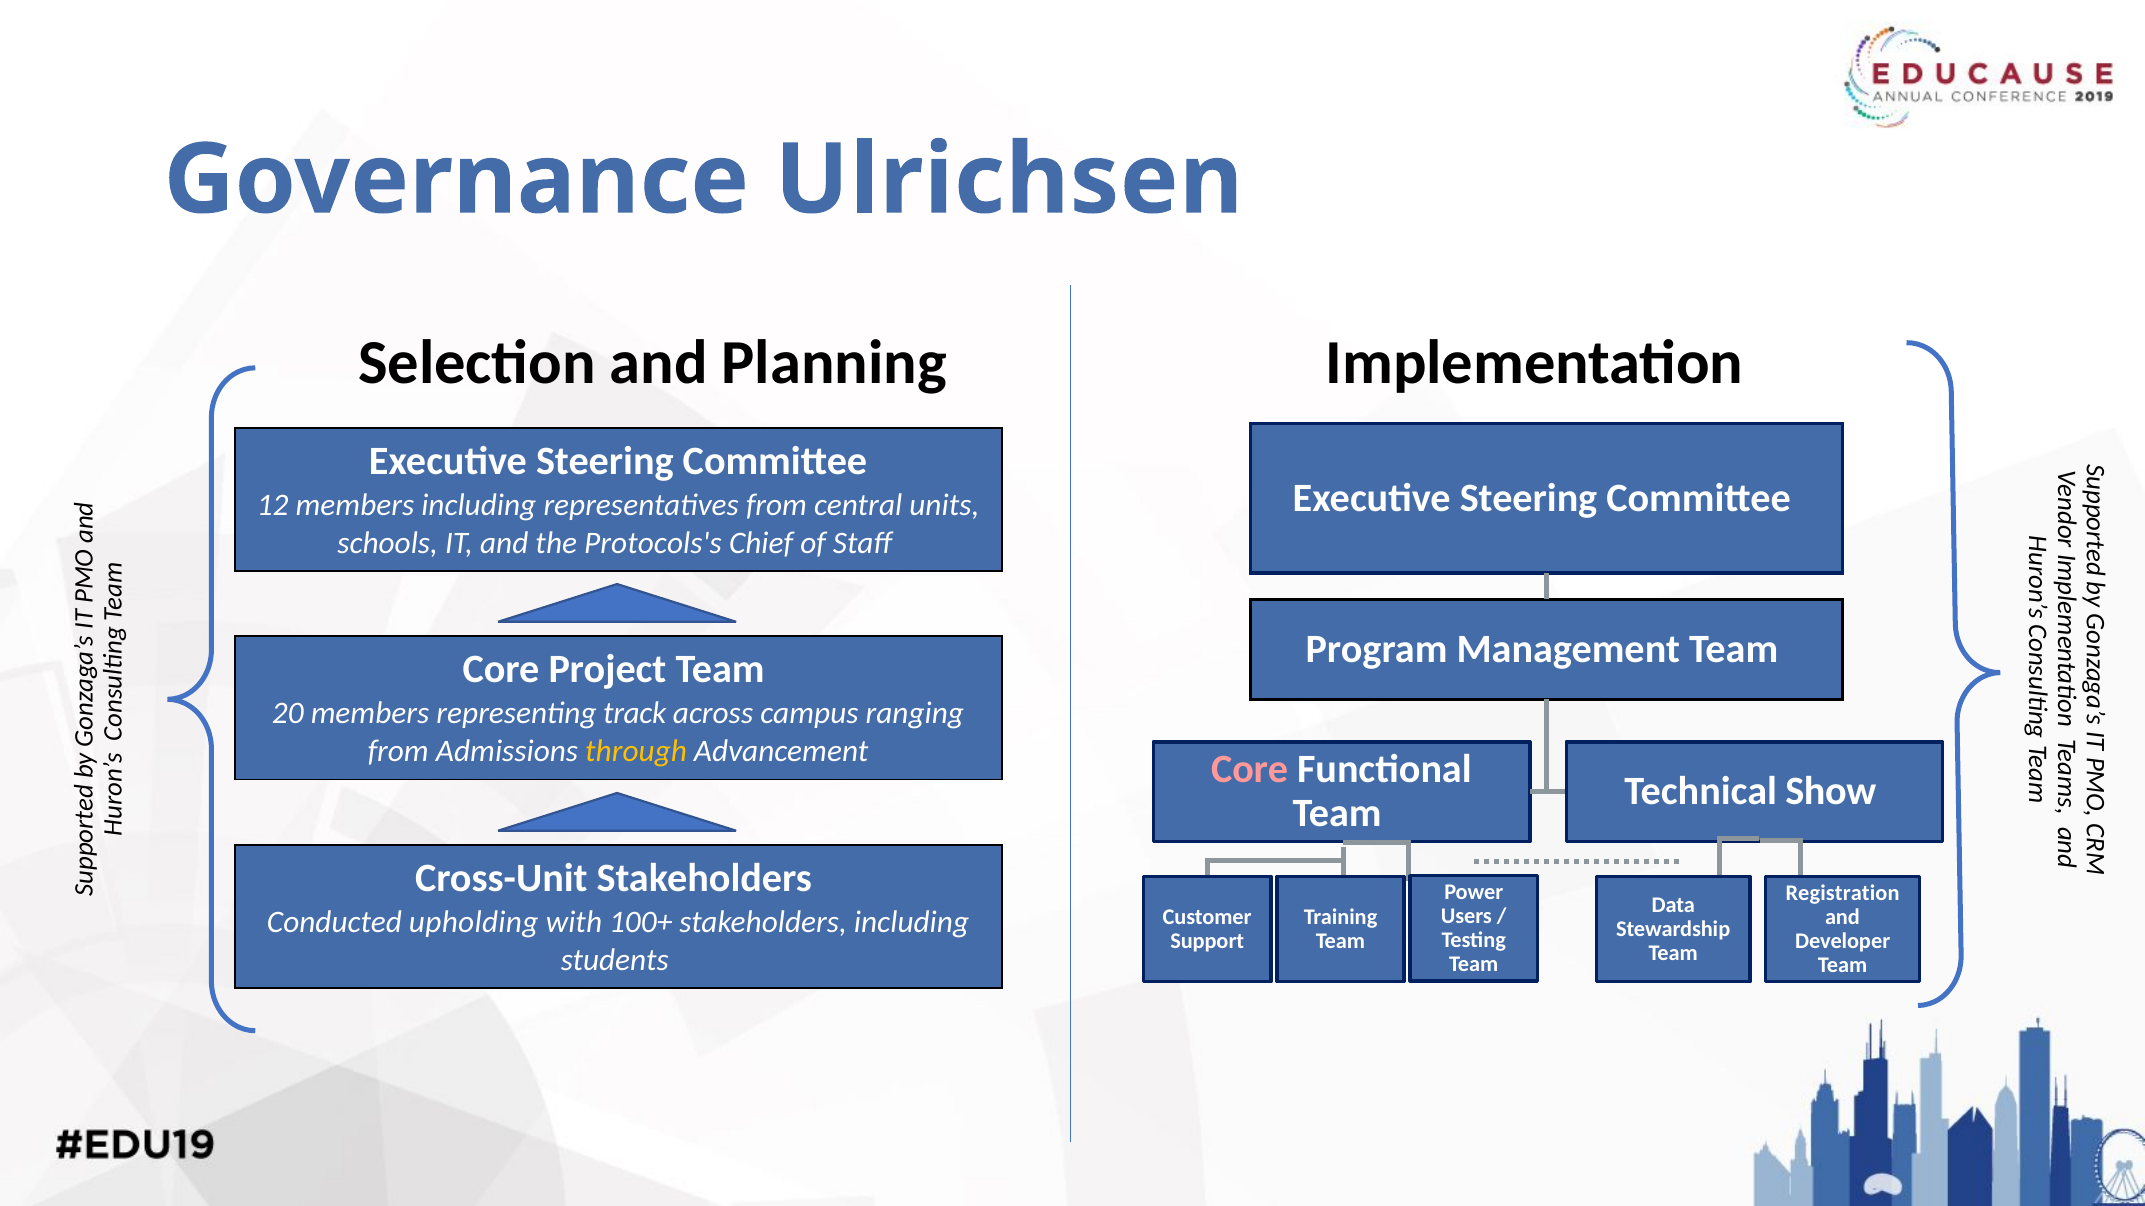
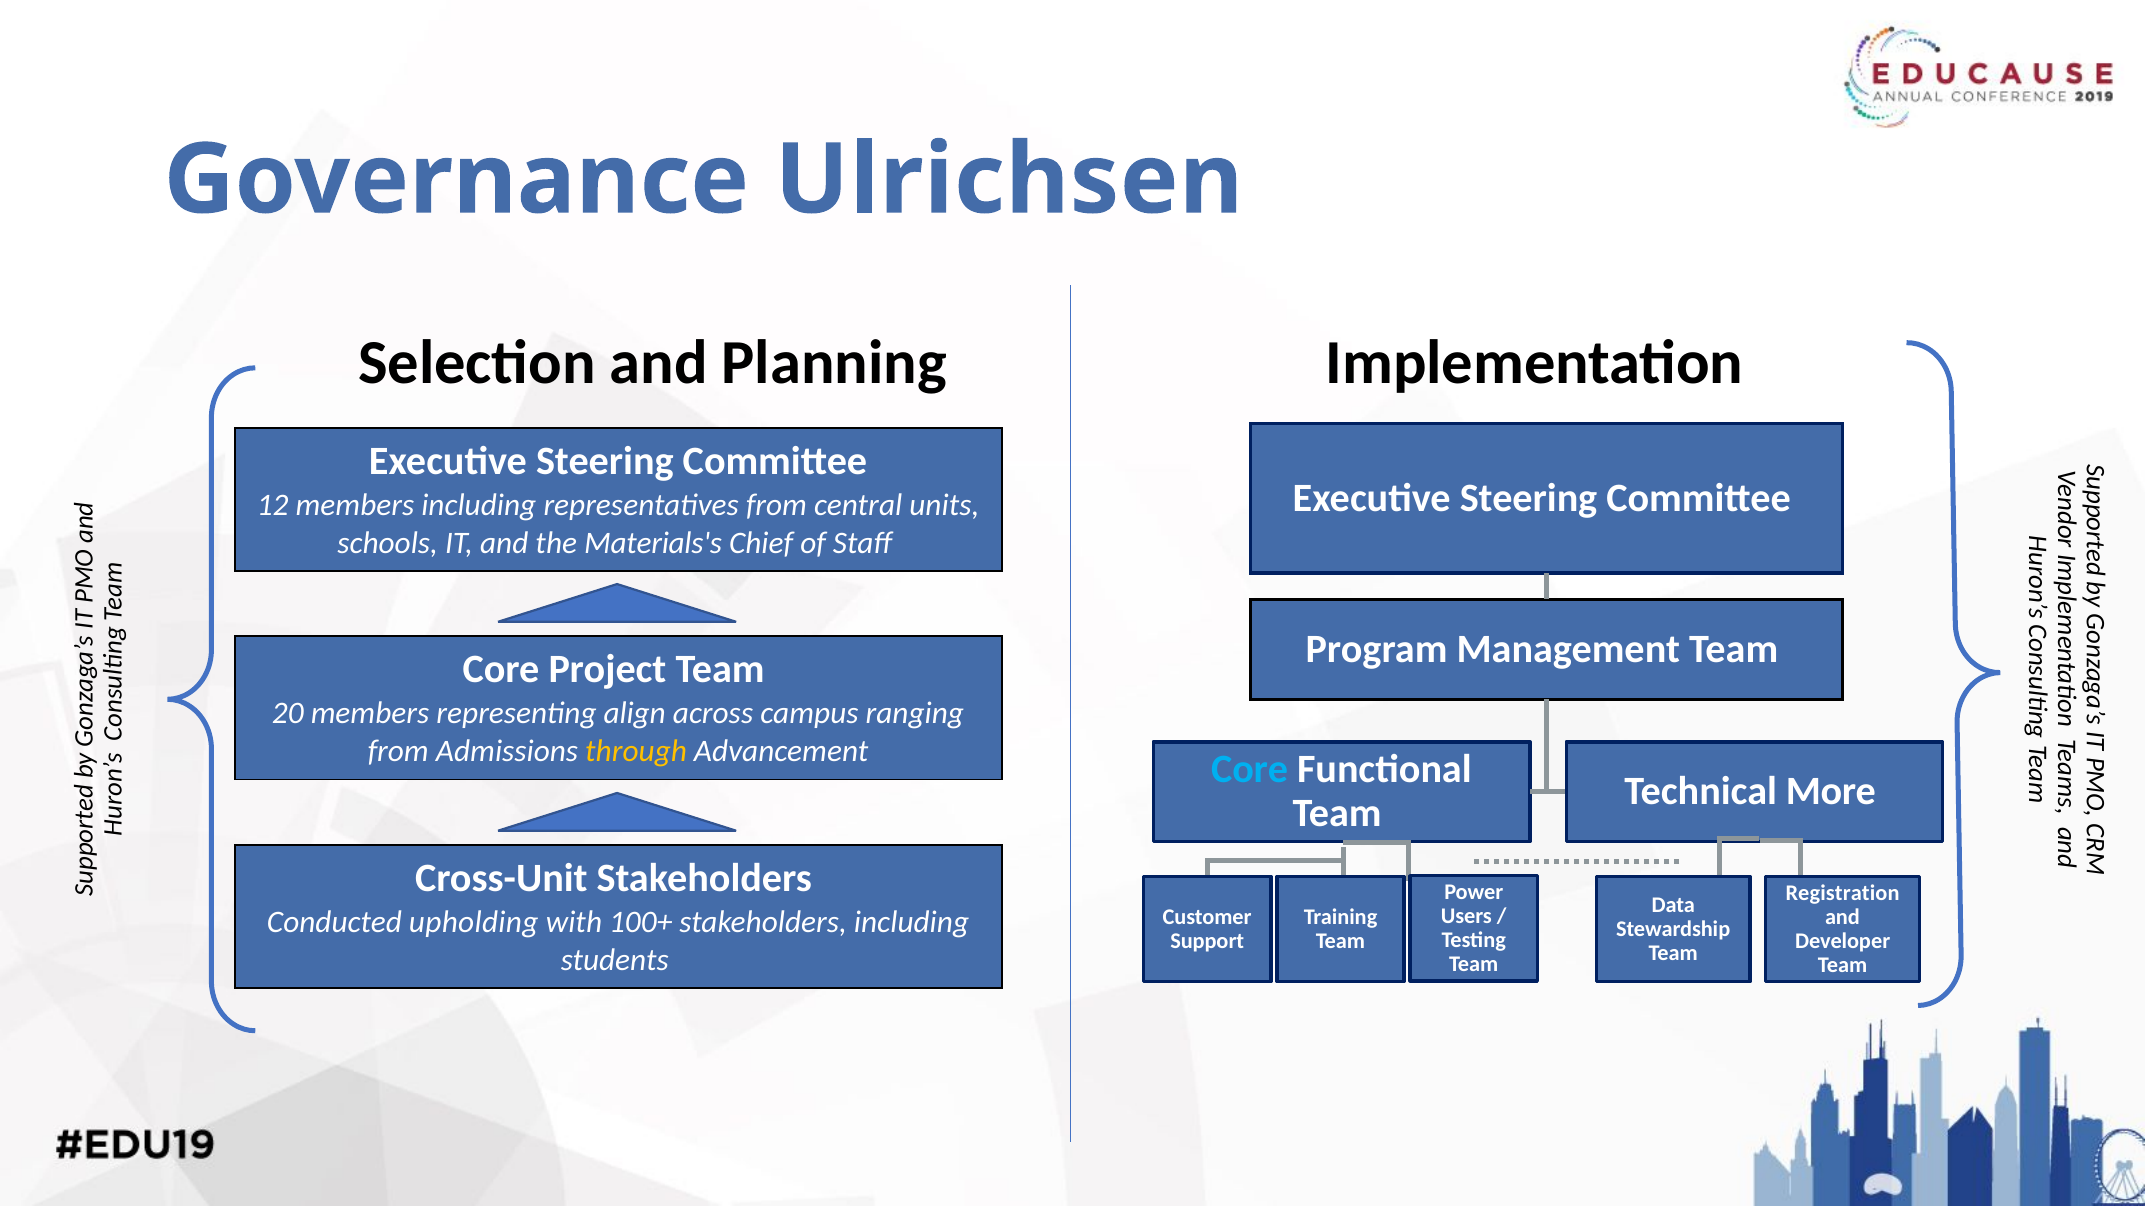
Protocols's: Protocols's -> Materials's (653, 543)
track: track -> align (635, 713)
Core colour: pink -> light blue (1250, 770)
Show: Show -> More (1831, 792)
